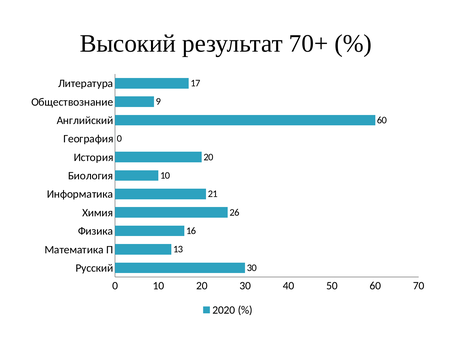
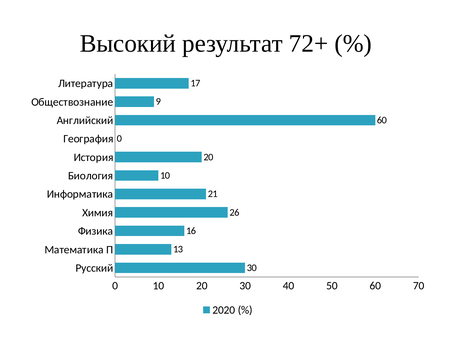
70+: 70+ -> 72+ (309, 44)
